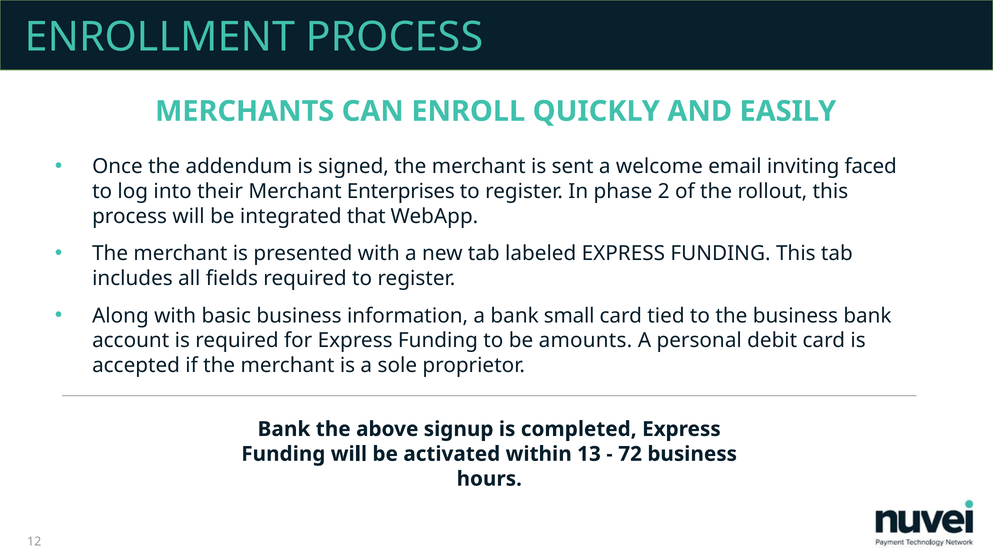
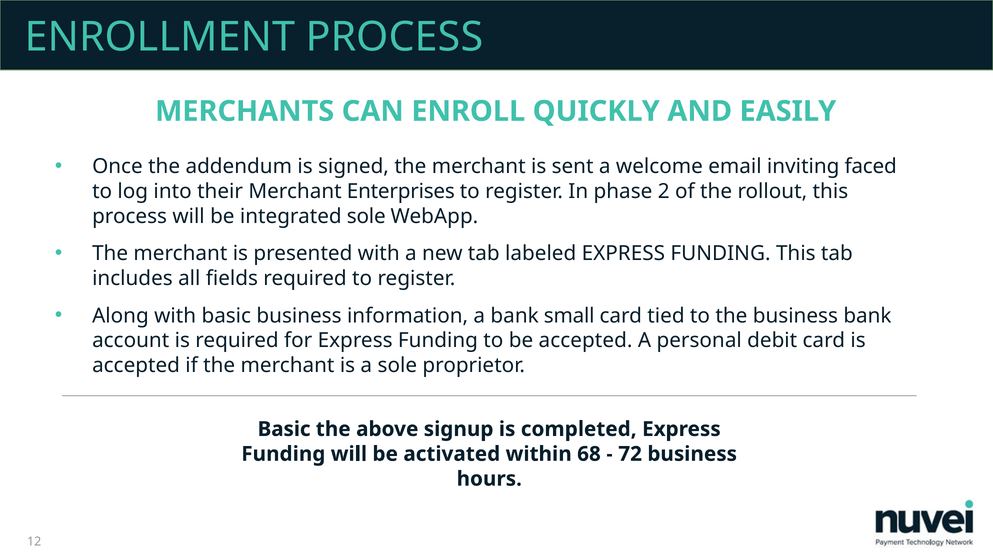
integrated that: that -> sole (366, 216)
be amounts: amounts -> accepted (586, 340)
Bank: Bank -> Basic (284, 429)
13: 13 -> 68 (589, 454)
